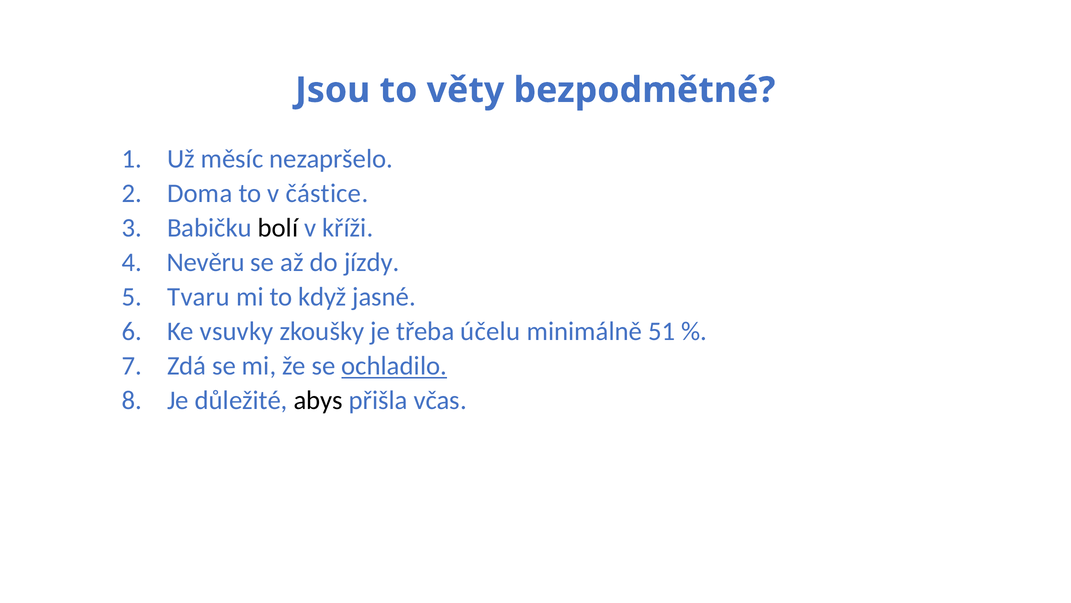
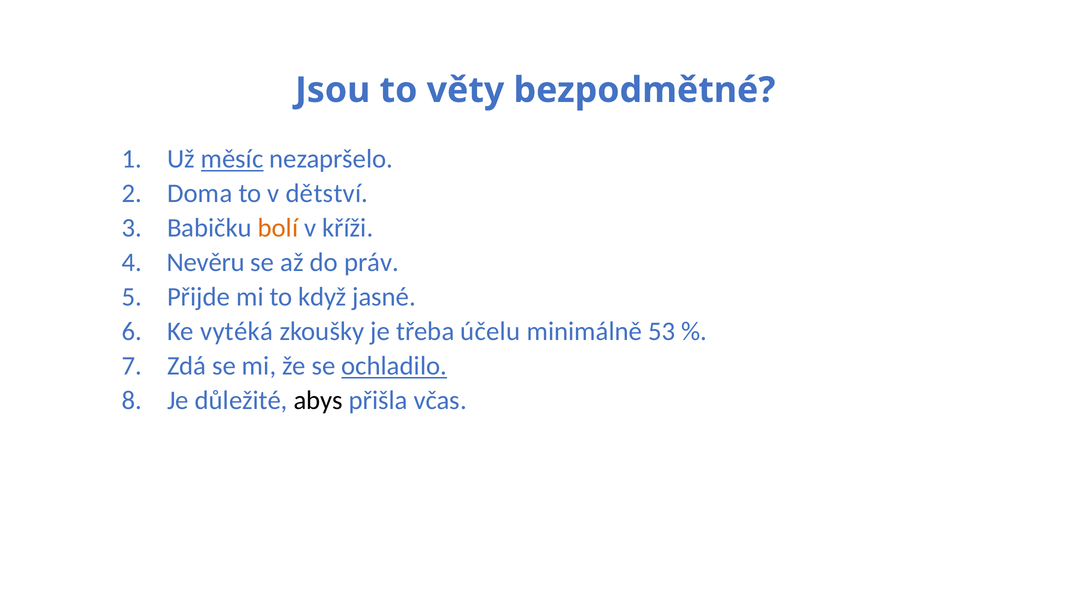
měsíc underline: none -> present (232, 159)
částice: částice -> dětství (327, 193)
bolí colour: black -> orange (278, 228)
jízdy: jízdy -> práv (372, 262)
Tvaru: Tvaru -> Přijde (199, 297)
vsuvky: vsuvky -> vytéká (237, 331)
51: 51 -> 53 (662, 331)
